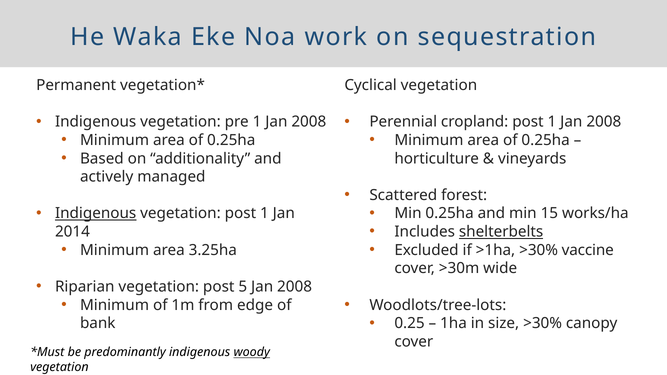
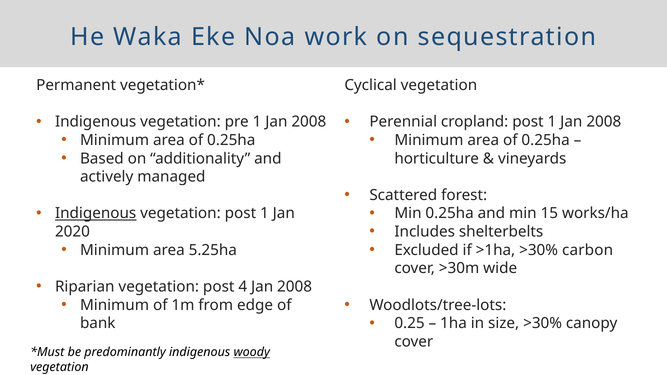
shelterbelts underline: present -> none (501, 232)
2014: 2014 -> 2020 (72, 232)
3.25ha: 3.25ha -> 5.25ha (213, 250)
vaccine: vaccine -> carbon (588, 250)
5: 5 -> 4 (243, 287)
